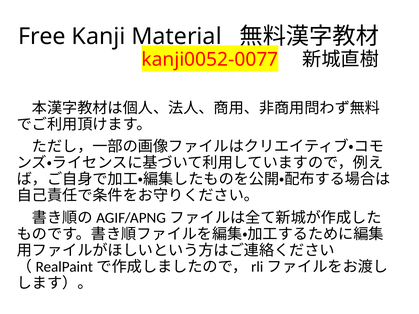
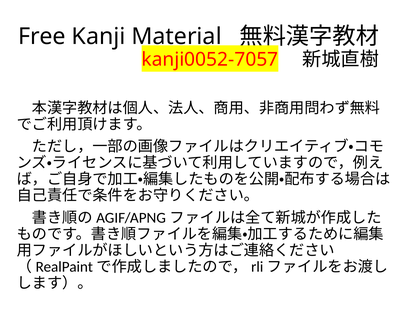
kanji0052-0077: kanji0052-0077 -> kanji0052-7057 (210, 60)
